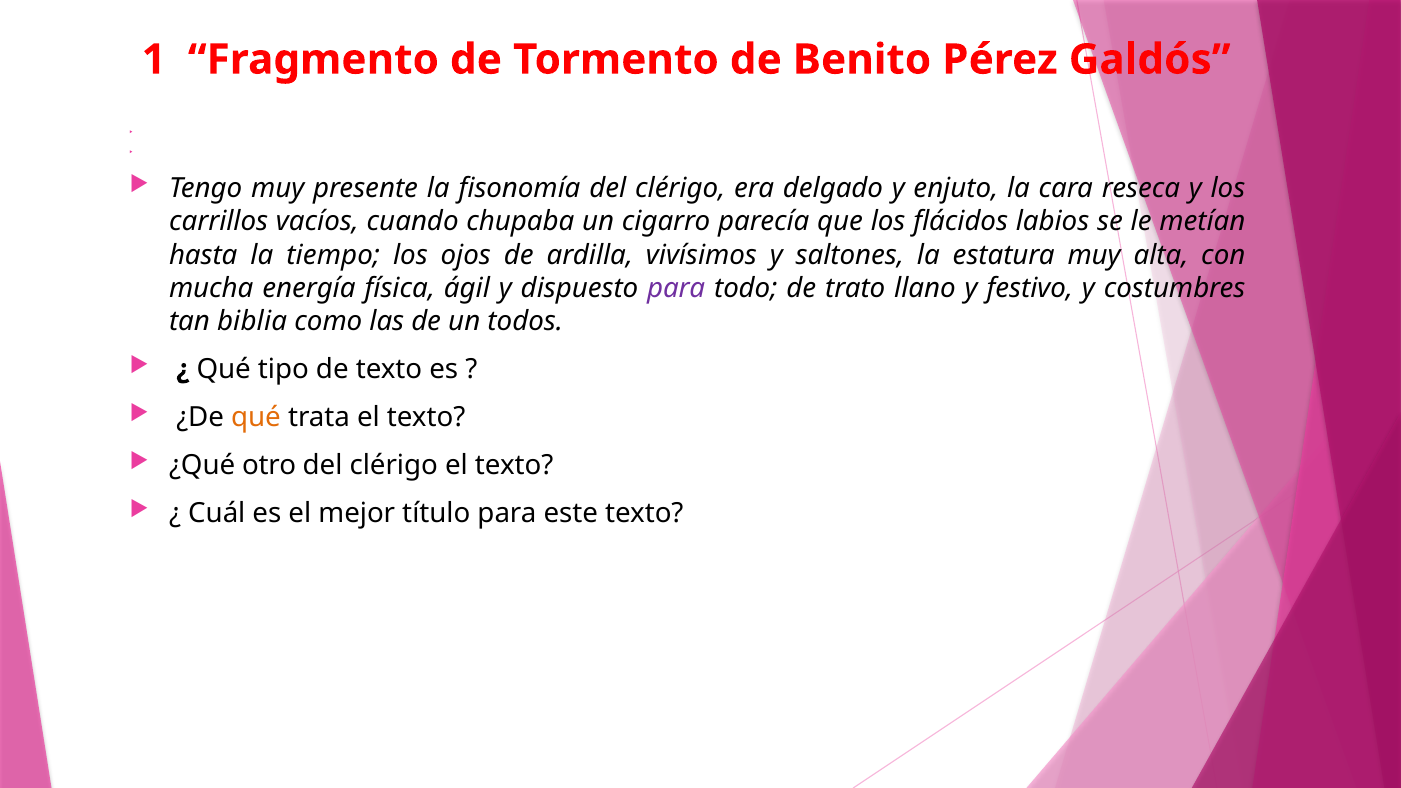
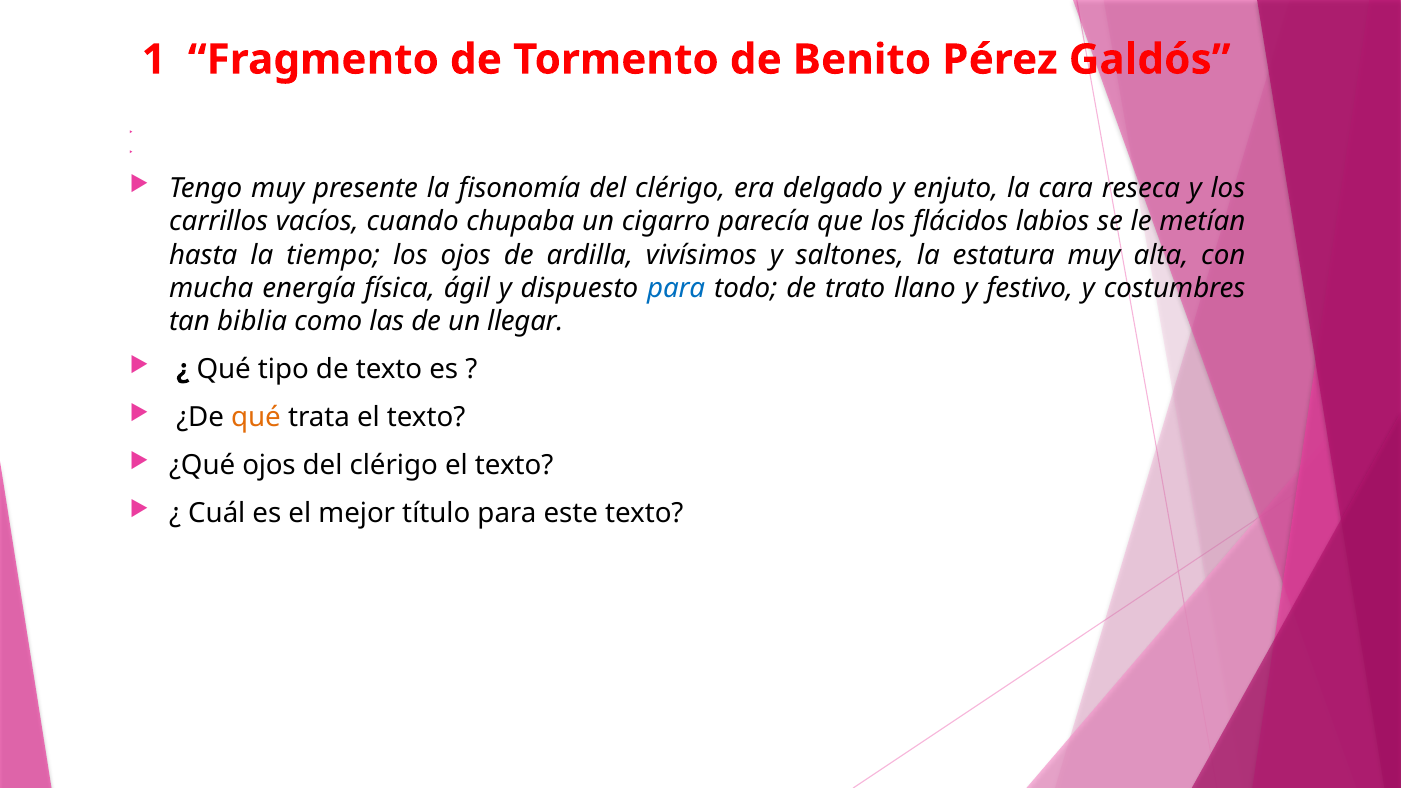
para colour: purple -> blue (676, 288)
todos: todos -> llegar (525, 321)
¿Qué otro: otro -> ojos (269, 465)
